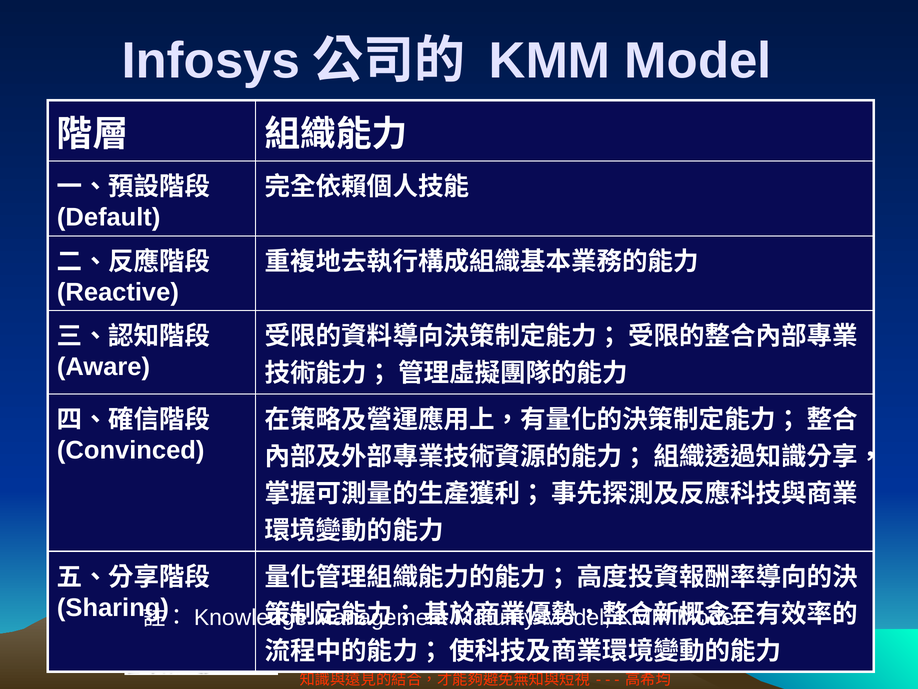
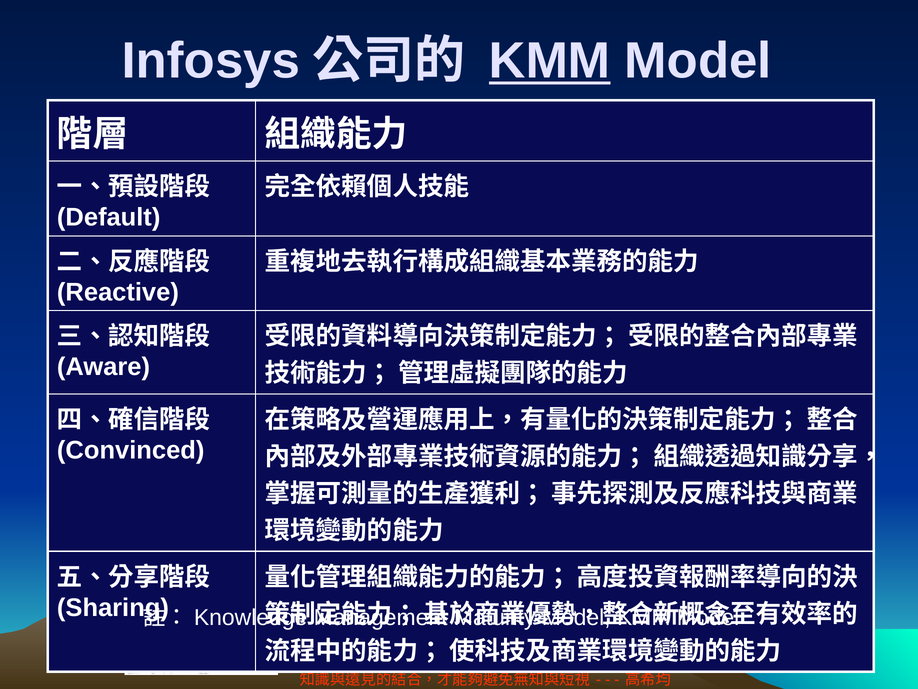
KMM underline: none -> present (550, 61)
